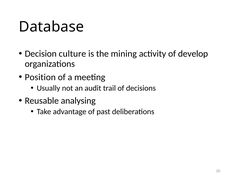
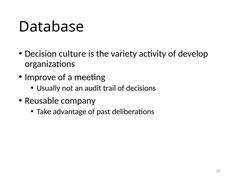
mining: mining -> variety (124, 54)
Position: Position -> Improve (40, 77)
analysing: analysing -> company (78, 101)
